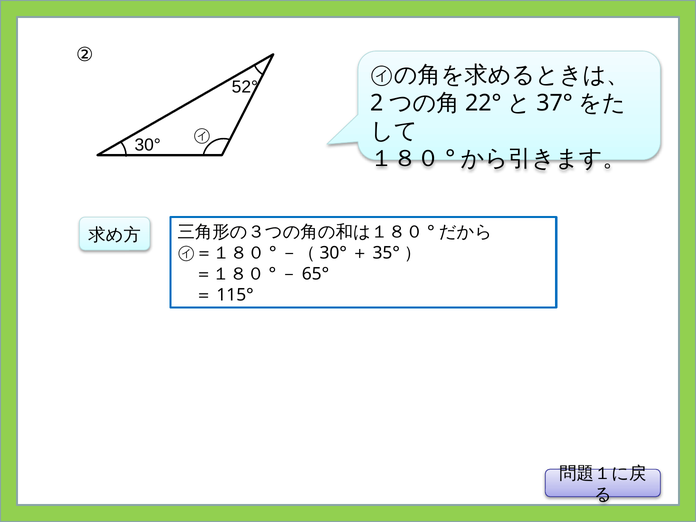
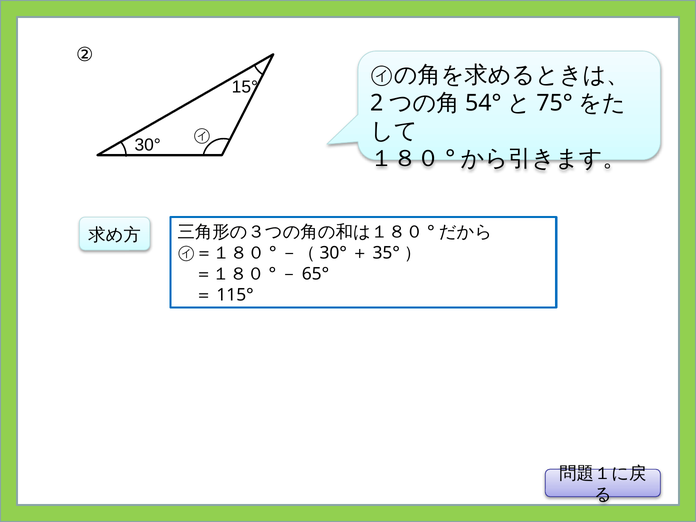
52°: 52° -> 15° (245, 87)
22°: 22° -> 54° (483, 103)
37°: 37° -> 75° (555, 103)
